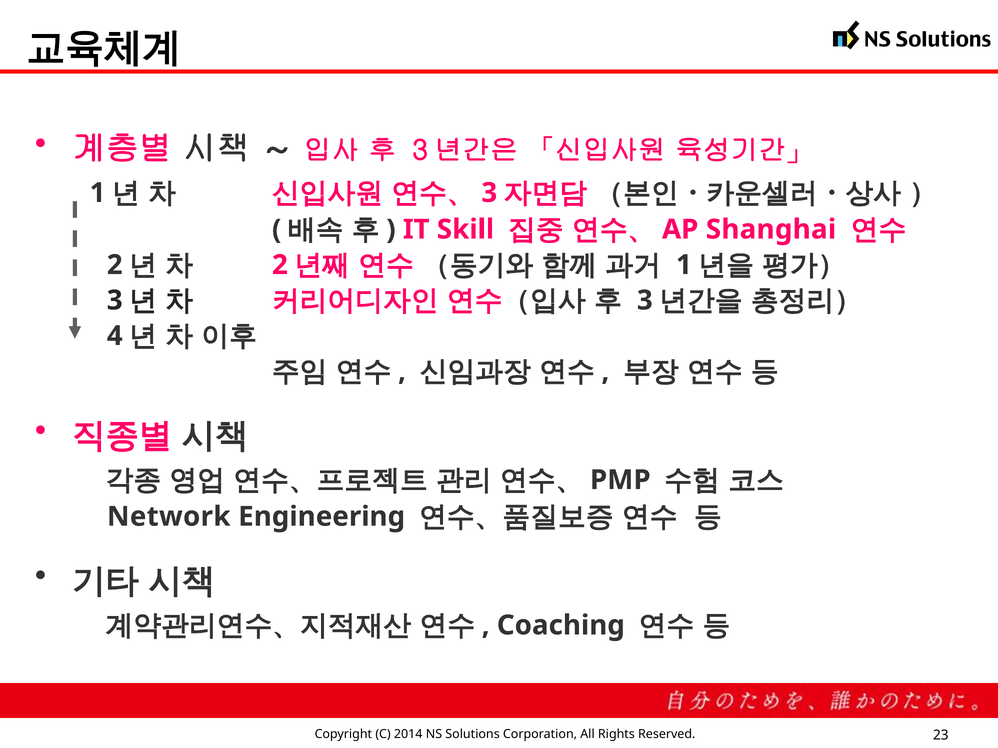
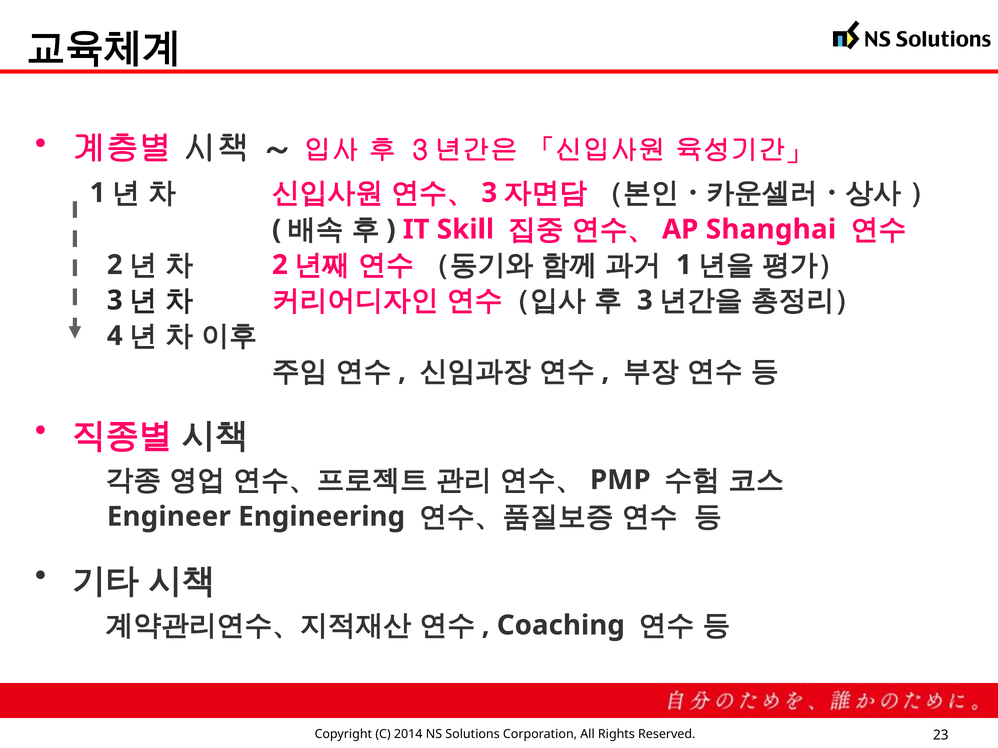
Network: Network -> Engineer (169, 517)
